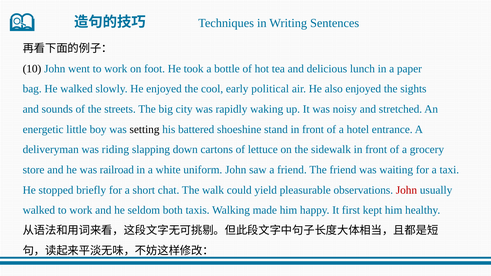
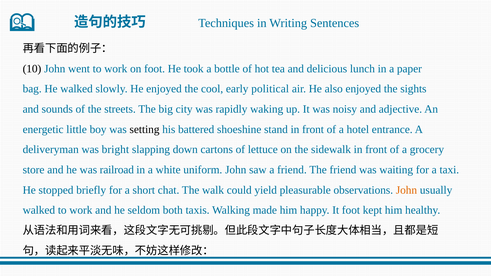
stretched: stretched -> adjective (400, 109)
riding: riding -> bright (115, 150)
John colour: red -> orange (406, 190)
It first: first -> foot (351, 210)
